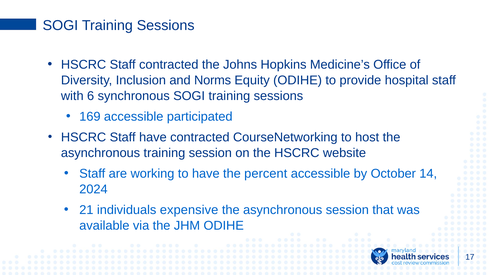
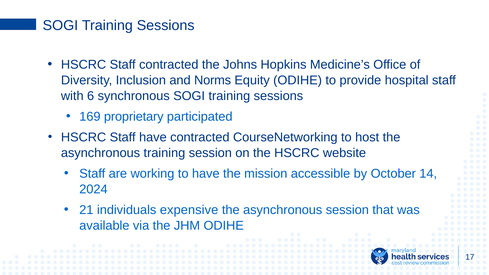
169 accessible: accessible -> proprietary (134, 117)
percent: percent -> mission (266, 174)
